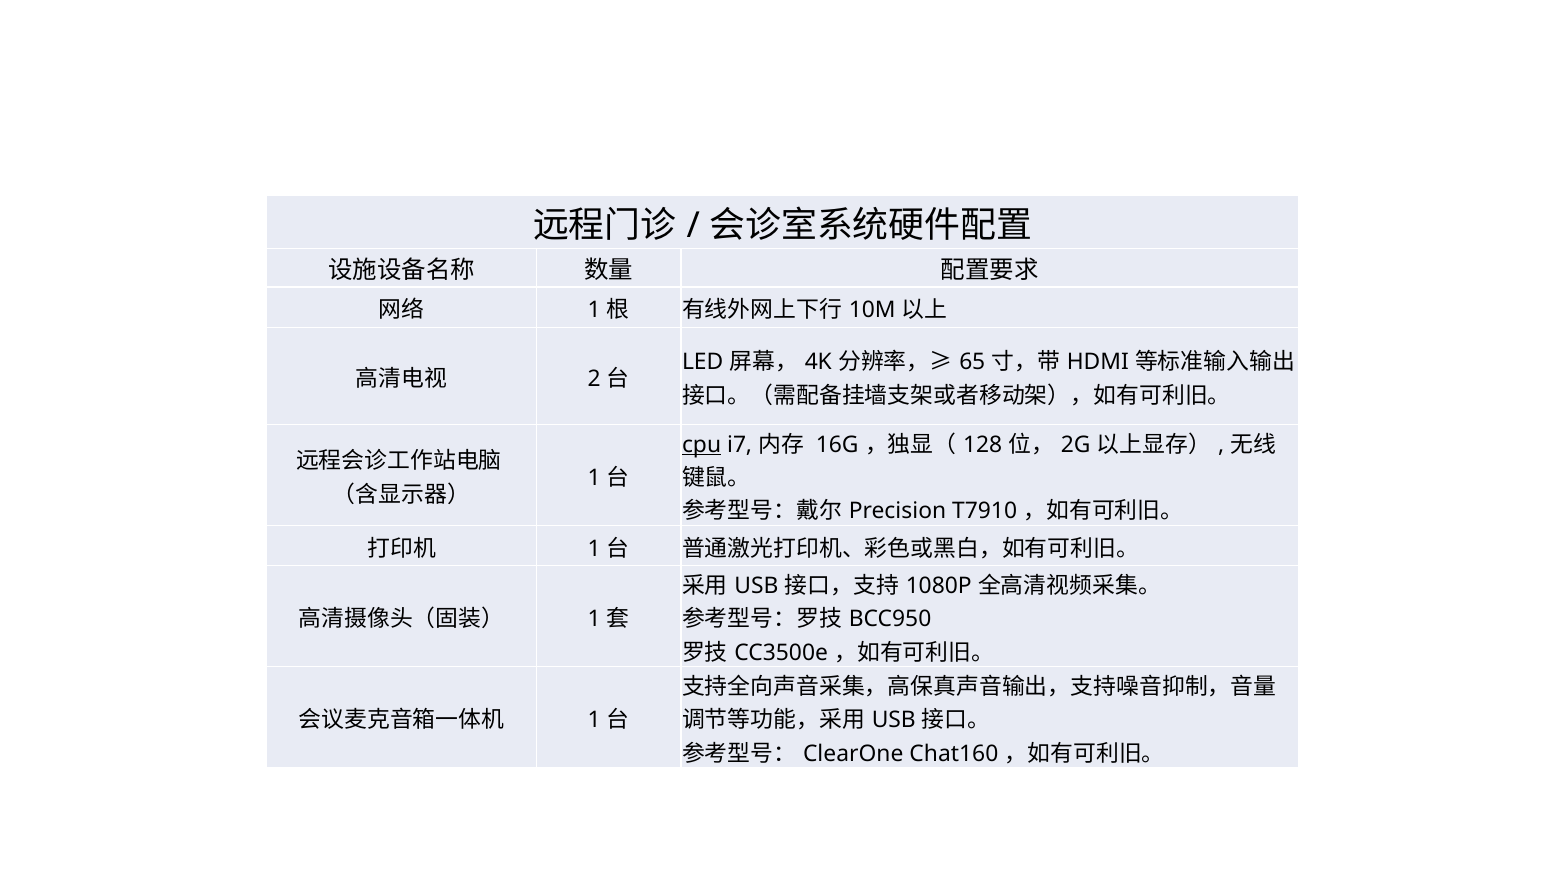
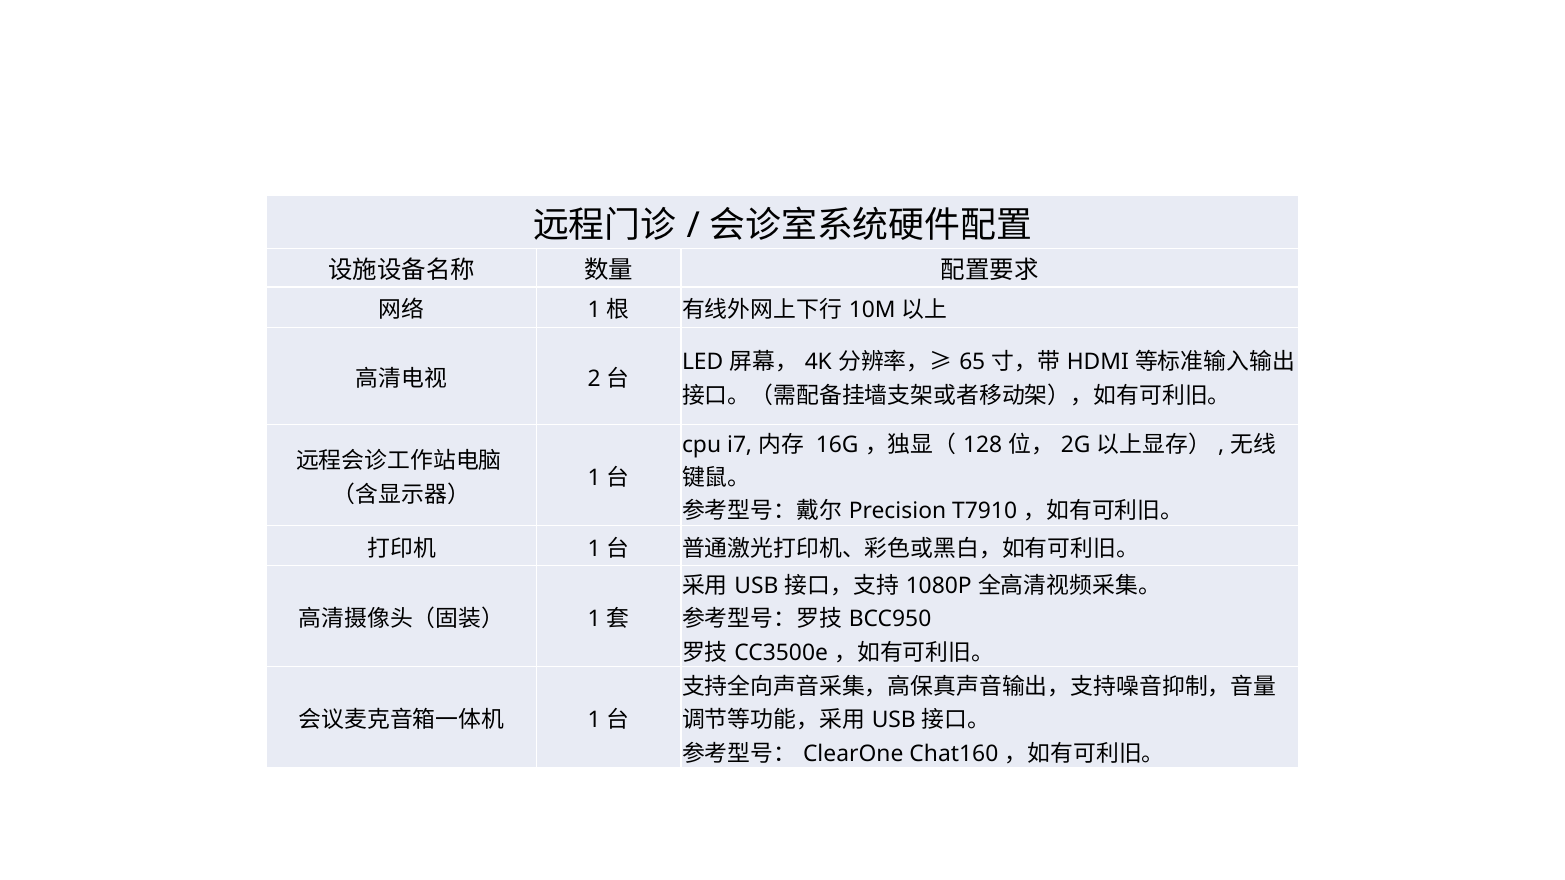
cpu underline: present -> none (702, 445)
